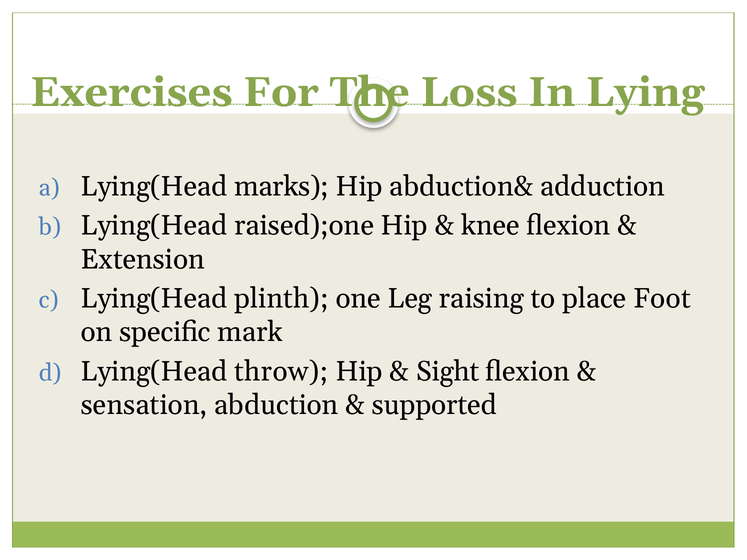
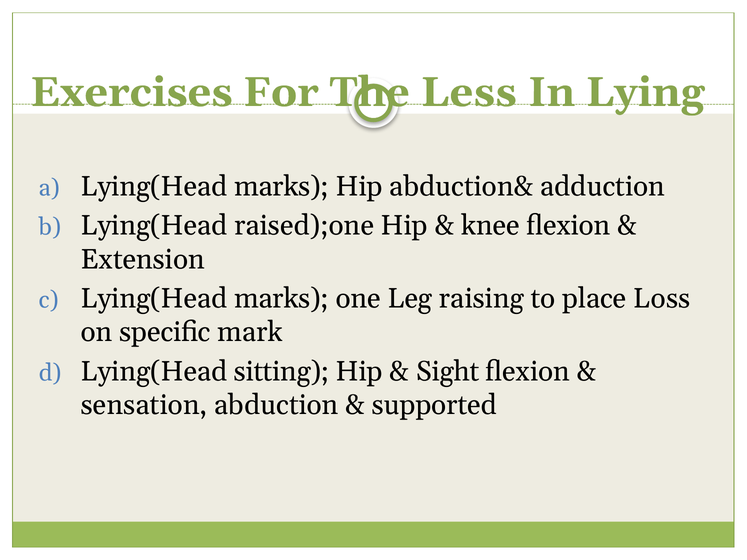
Loss: Loss -> Less (469, 92)
plinth: plinth -> marks (282, 299)
Foot: Foot -> Loss (662, 299)
throw: throw -> sitting (282, 372)
